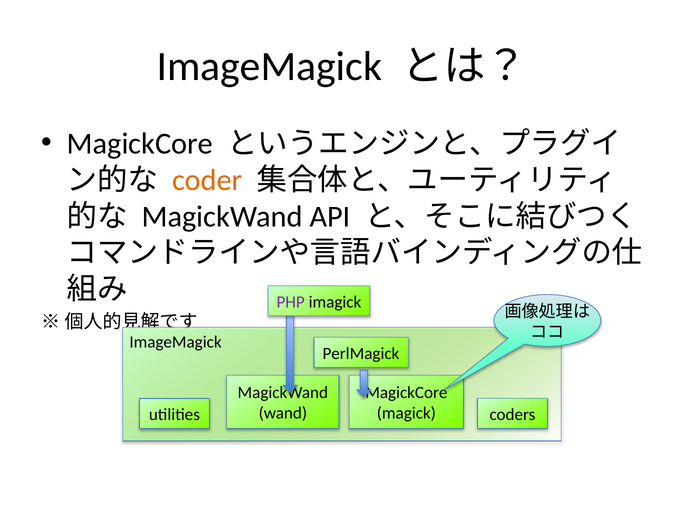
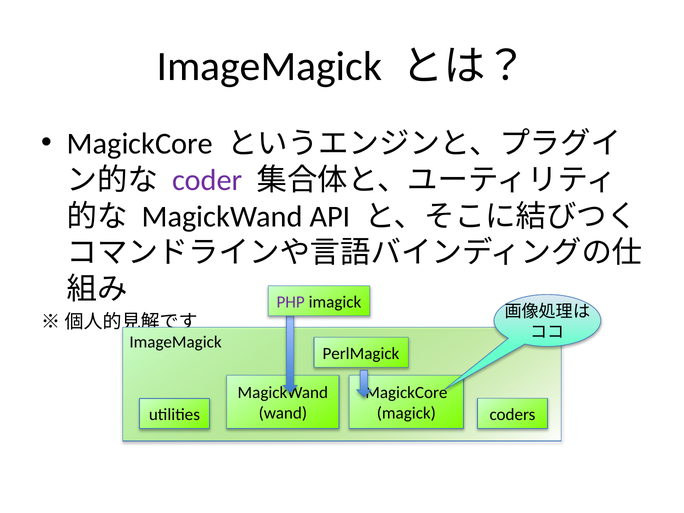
coder colour: orange -> purple (207, 180)
